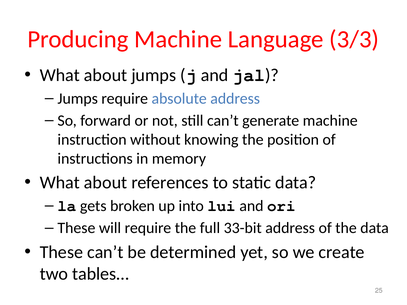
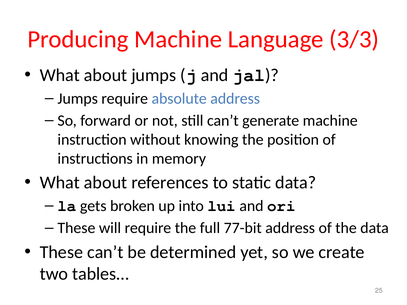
33-bit: 33-bit -> 77-bit (243, 228)
